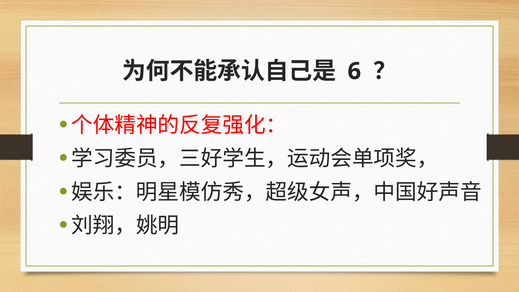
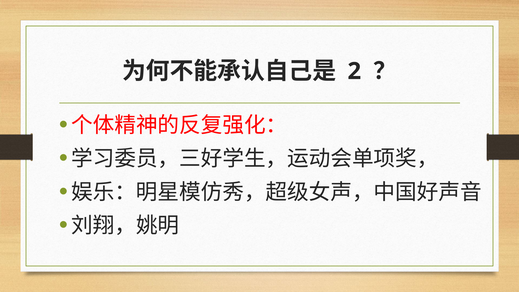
6: 6 -> 2 (354, 71)
